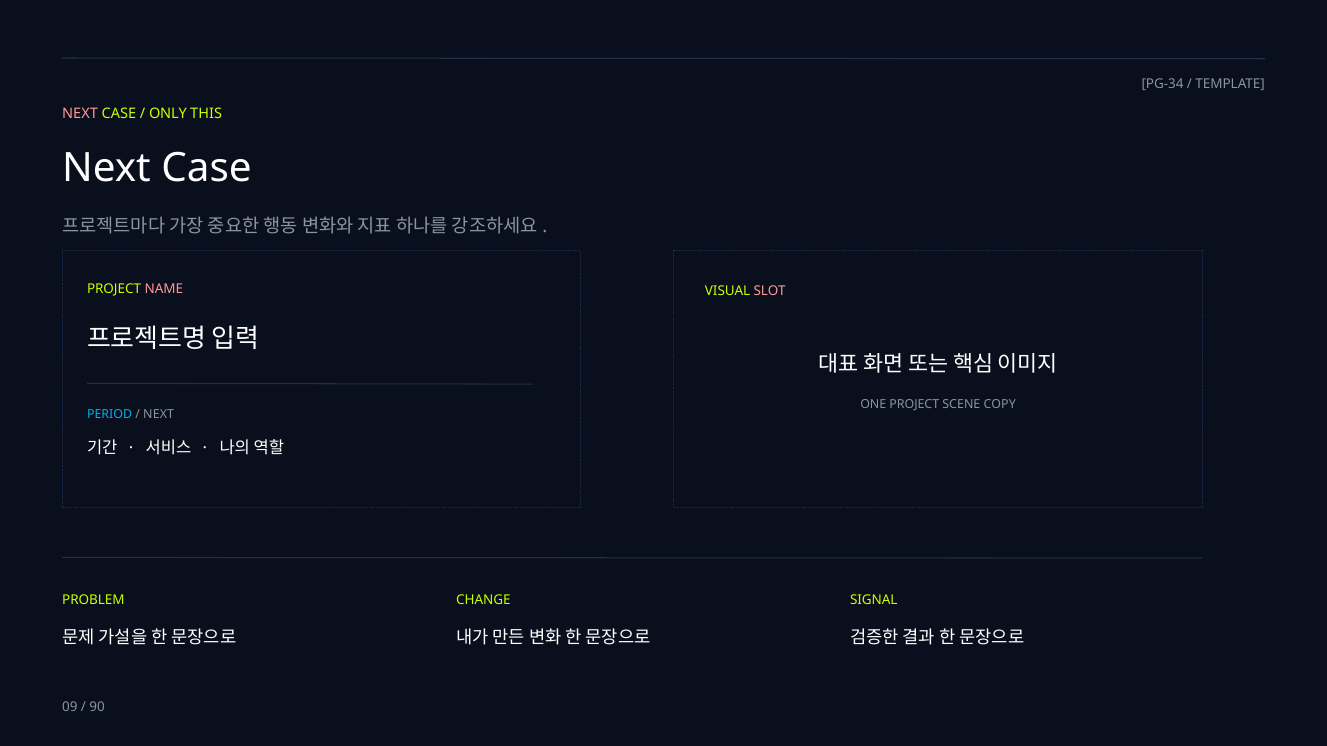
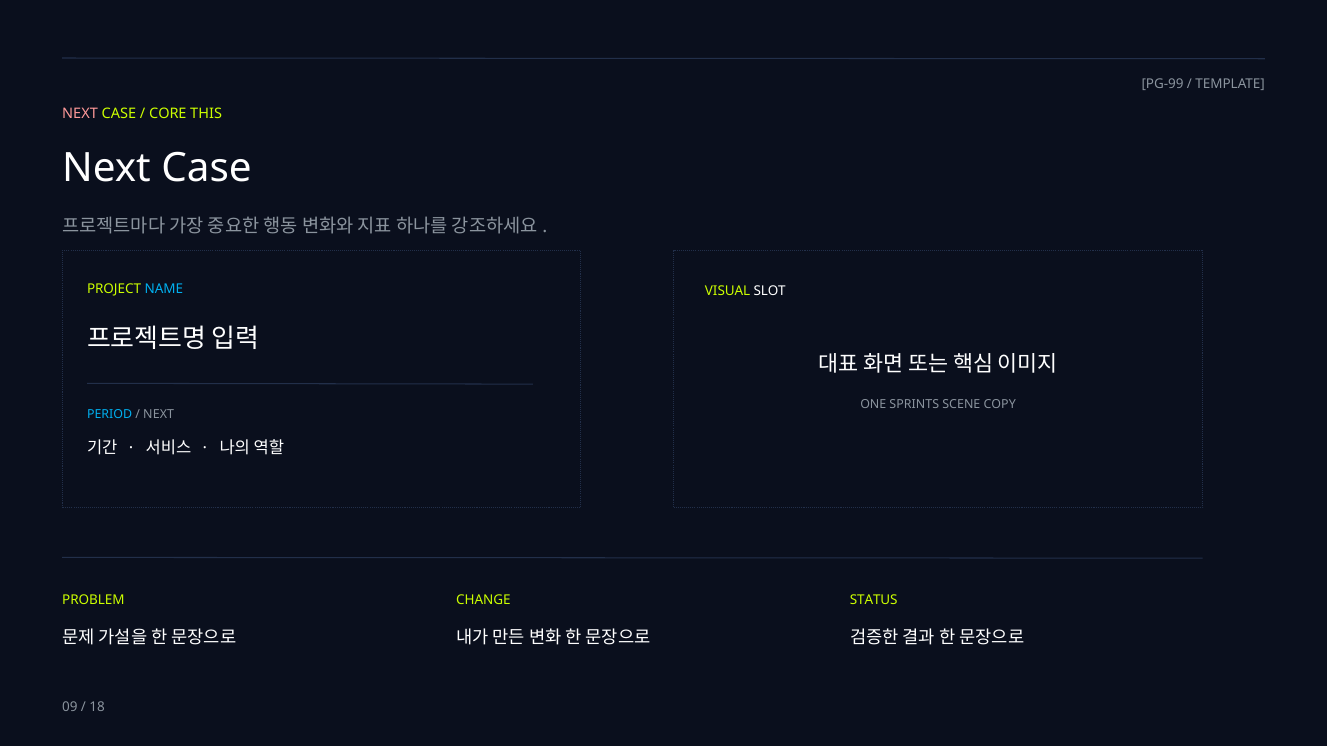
PG-34: PG-34 -> PG-99 (1163, 84)
ONLY: ONLY -> CORE (168, 113)
NAME colour: pink -> light blue (164, 289)
SLOT colour: pink -> white (770, 291)
ONE PROJECT: PROJECT -> SPRINTS (914, 404)
SIGNAL: SIGNAL -> STATUS (874, 600)
90: 90 -> 18 (97, 708)
